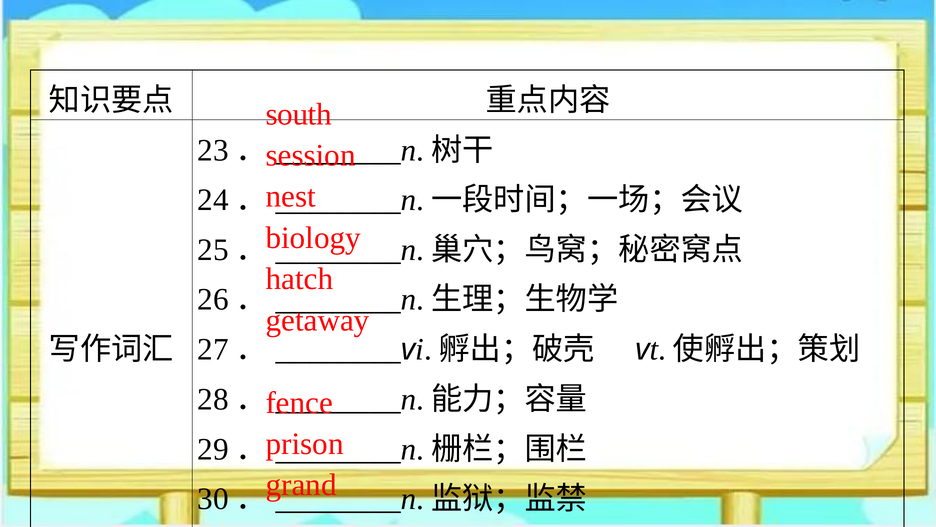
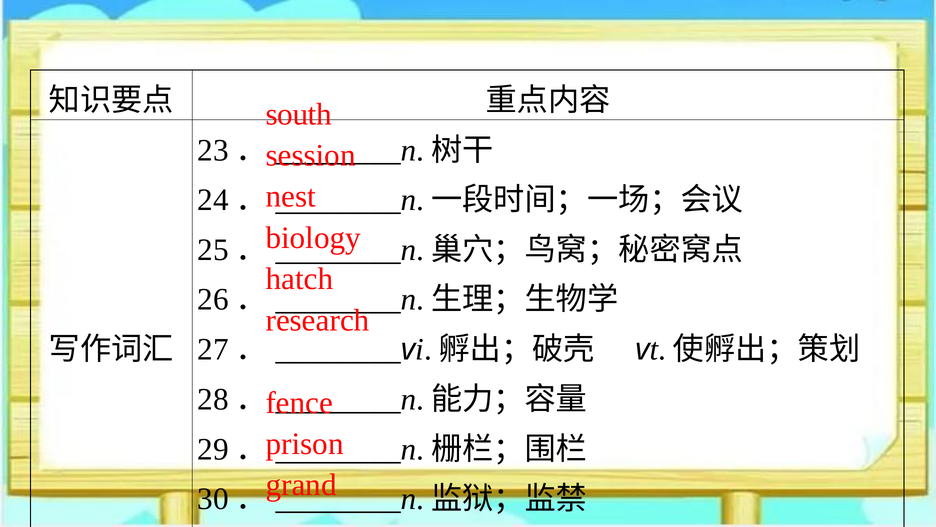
getaway: getaway -> research (318, 320)
